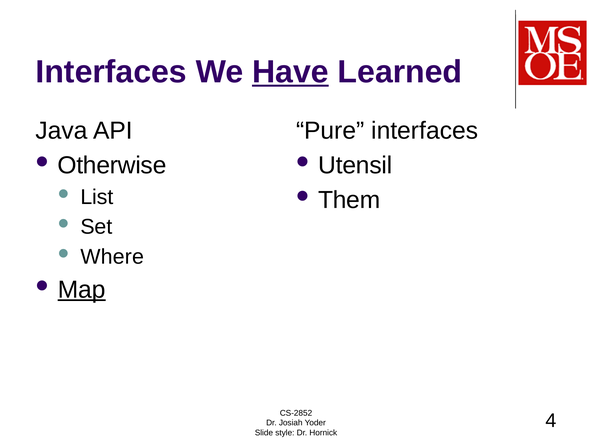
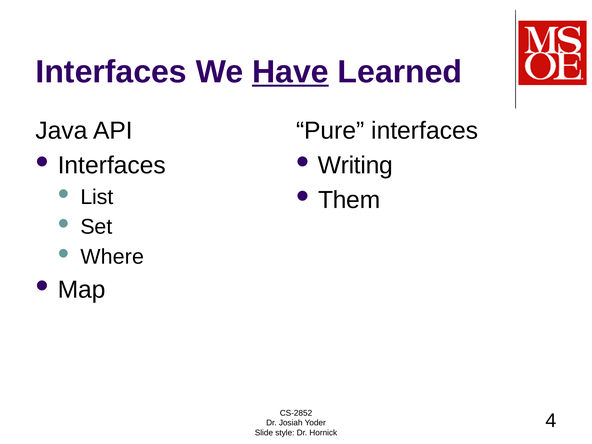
Otherwise: Otherwise -> Interfaces (112, 165)
Utensil: Utensil -> Writing (355, 165)
Map underline: present -> none (82, 290)
